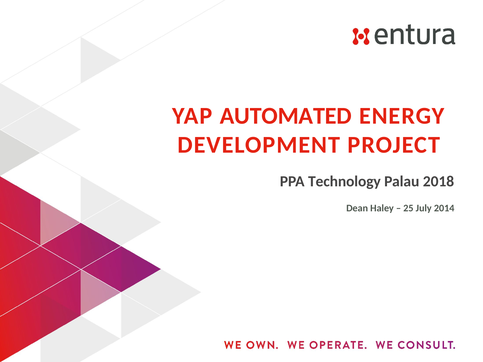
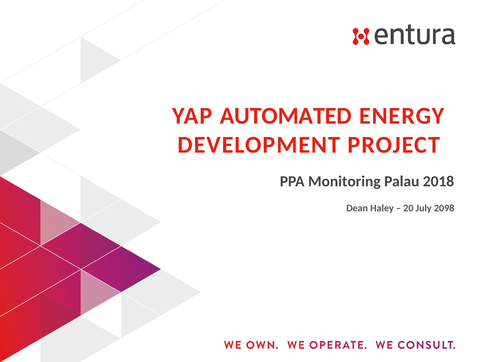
Technology: Technology -> Monitoring (344, 181)
25: 25 -> 20 (408, 208)
2014: 2014 -> 2098 (444, 208)
